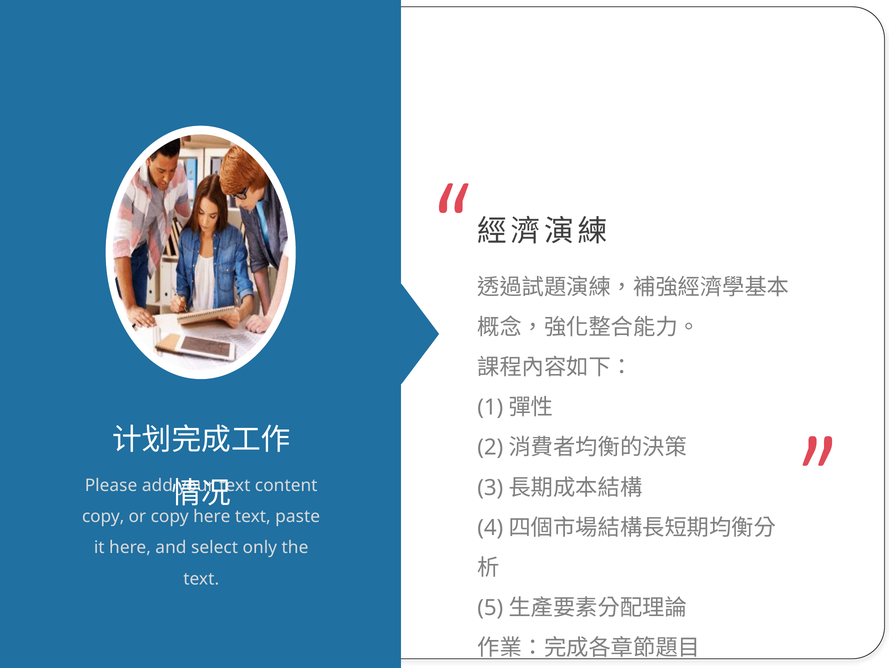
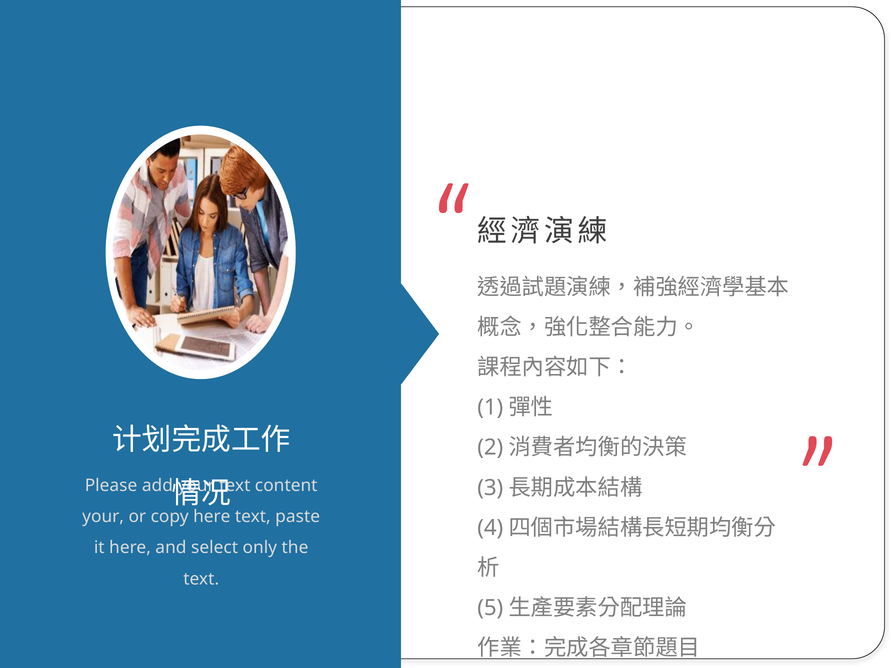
copy: copy -> your (103, 517)
